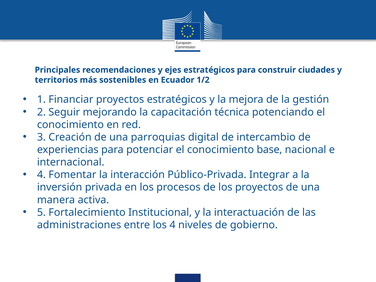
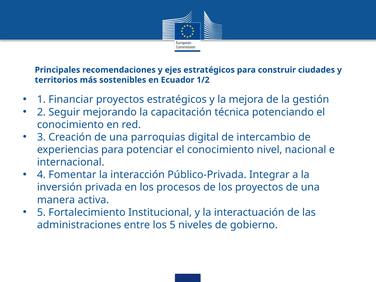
base: base -> nivel (269, 150)
los 4: 4 -> 5 (173, 225)
